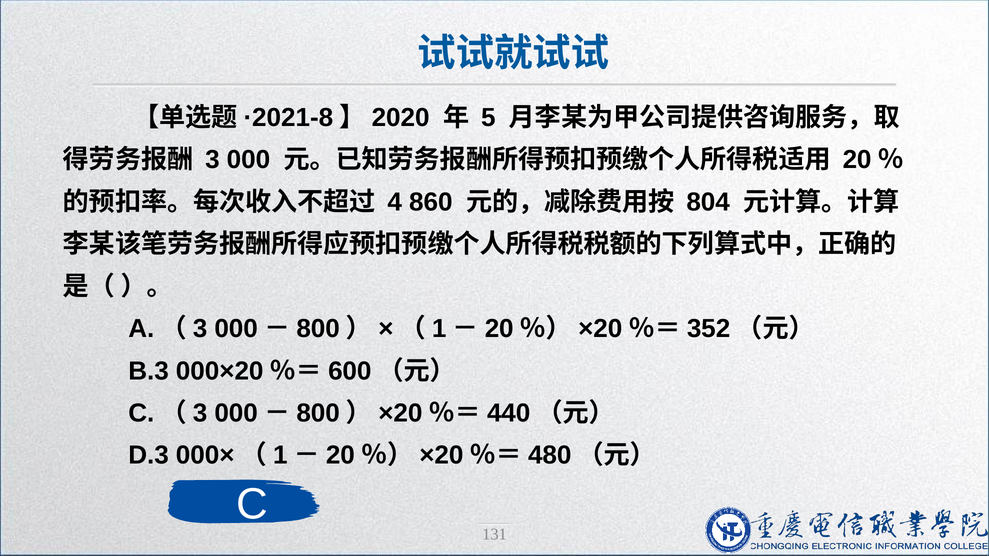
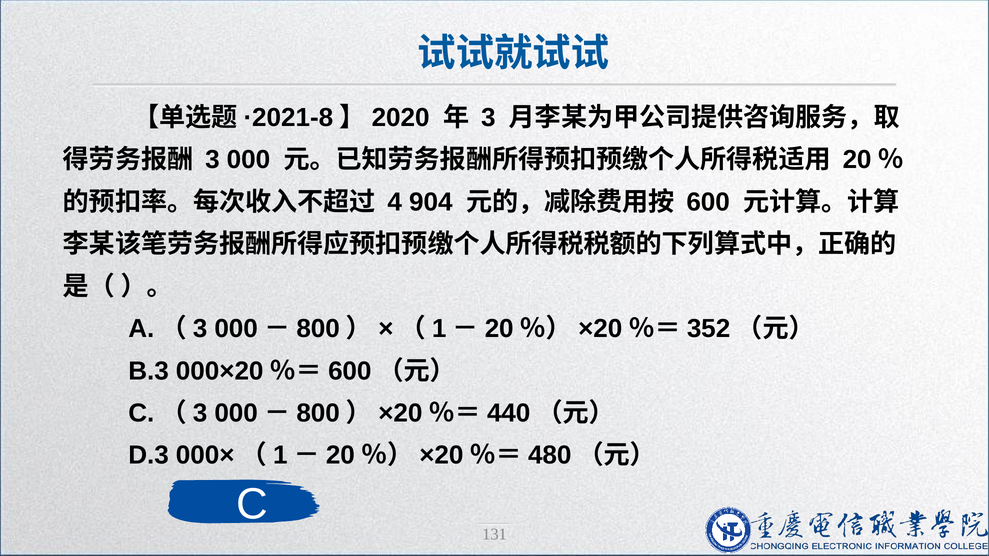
5: 5 -> 3 (488, 118)
860: 860 -> 904 (431, 202)
804: 804 -> 600 (708, 202)
